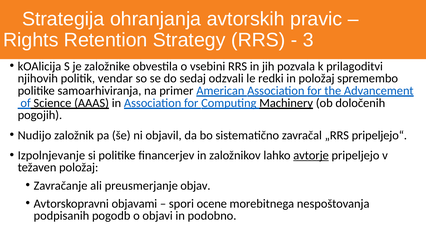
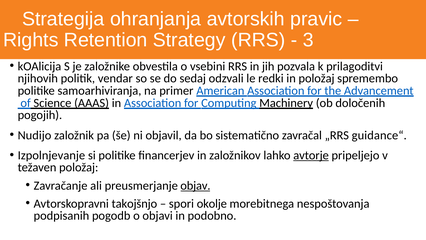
pripeljejo“: pripeljejo“ -> guidance“ (379, 135)
objav underline: none -> present (195, 185)
objavami: objavami -> takojšnjo (134, 203)
ocene: ocene -> okolje (212, 203)
